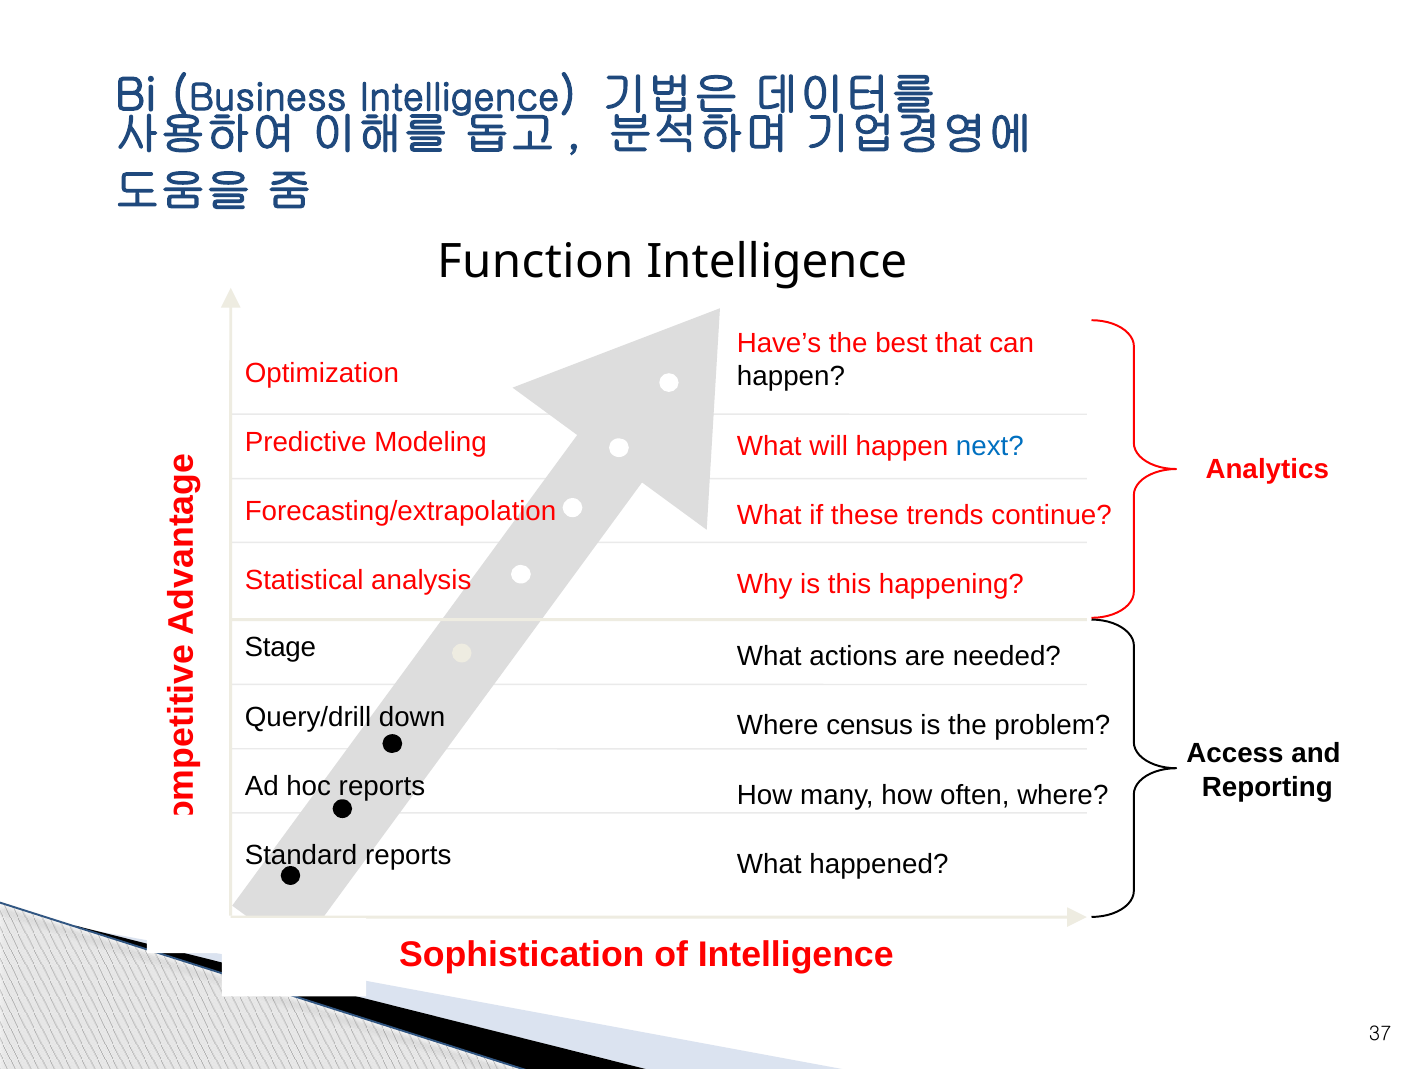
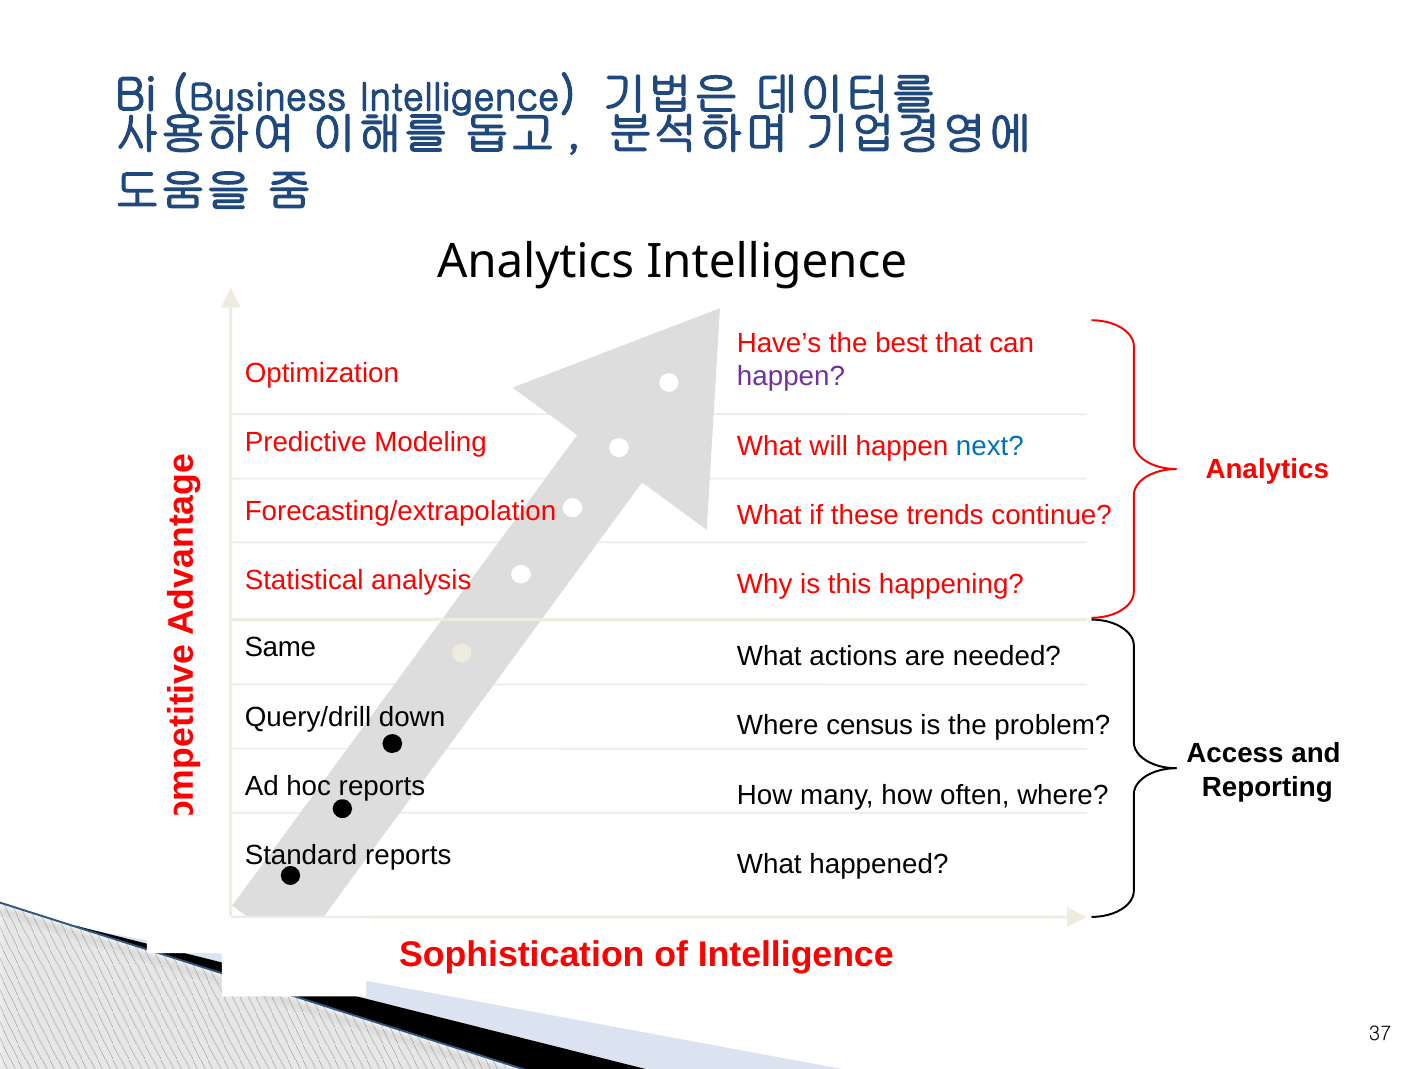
Function: Function -> Analytics (536, 262)
happen colour: black -> purple (791, 377)
Stage: Stage -> Same (280, 648)
